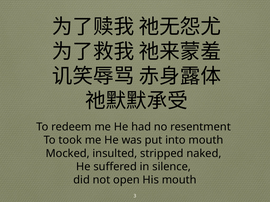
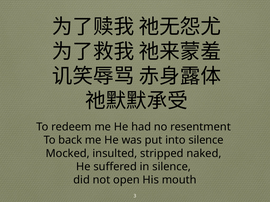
took: took -> back (70, 140)
into mouth: mouth -> silence (206, 140)
